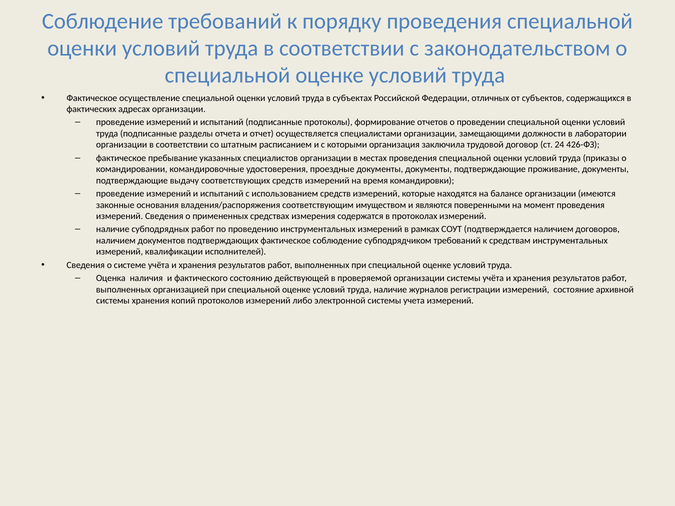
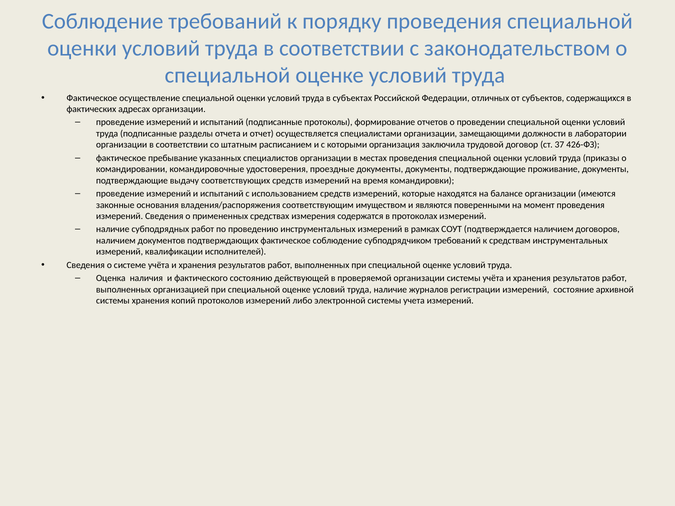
24: 24 -> 37 (559, 145)
